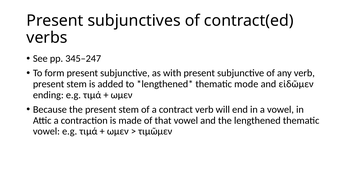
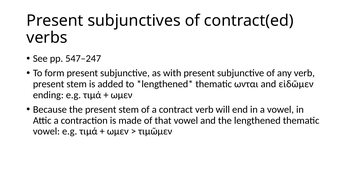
345–247: 345–247 -> 547–247 (83, 59)
mode: mode -> ωνται (246, 84)
